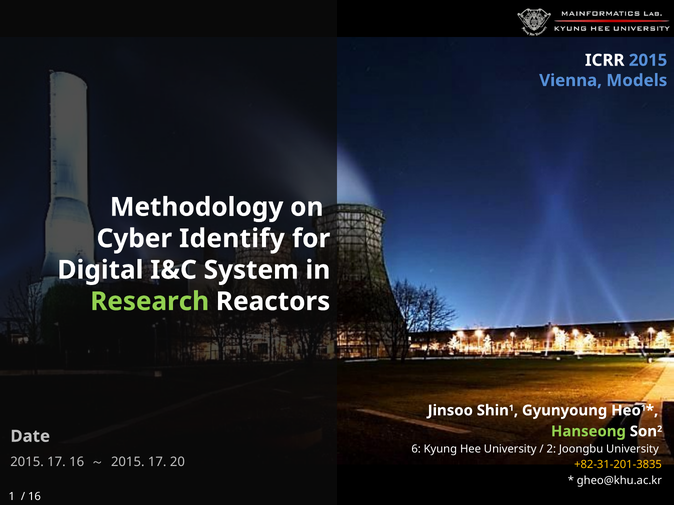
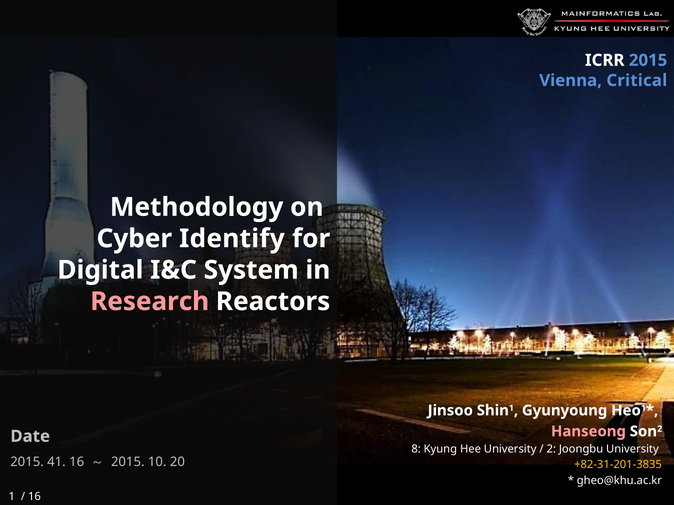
Models: Models -> Critical (637, 81)
Research colour: light green -> pink (150, 302)
Hanseong colour: light green -> pink (588, 432)
6: 6 -> 8 (416, 449)
17: 17 -> 41 (56, 462)
17: 17 -> 10 (157, 462)
